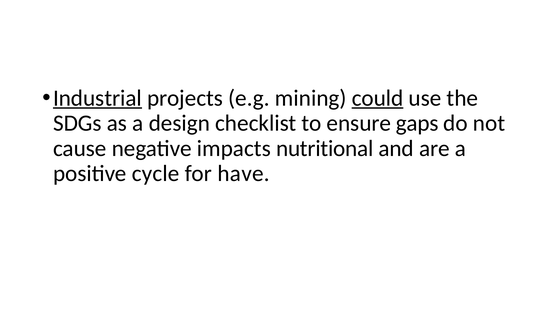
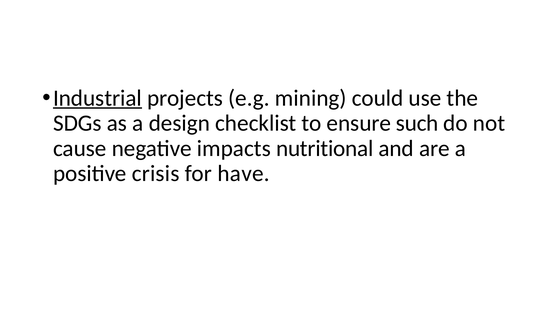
could underline: present -> none (378, 98)
gaps: gaps -> such (417, 123)
cycle: cycle -> crisis (156, 173)
